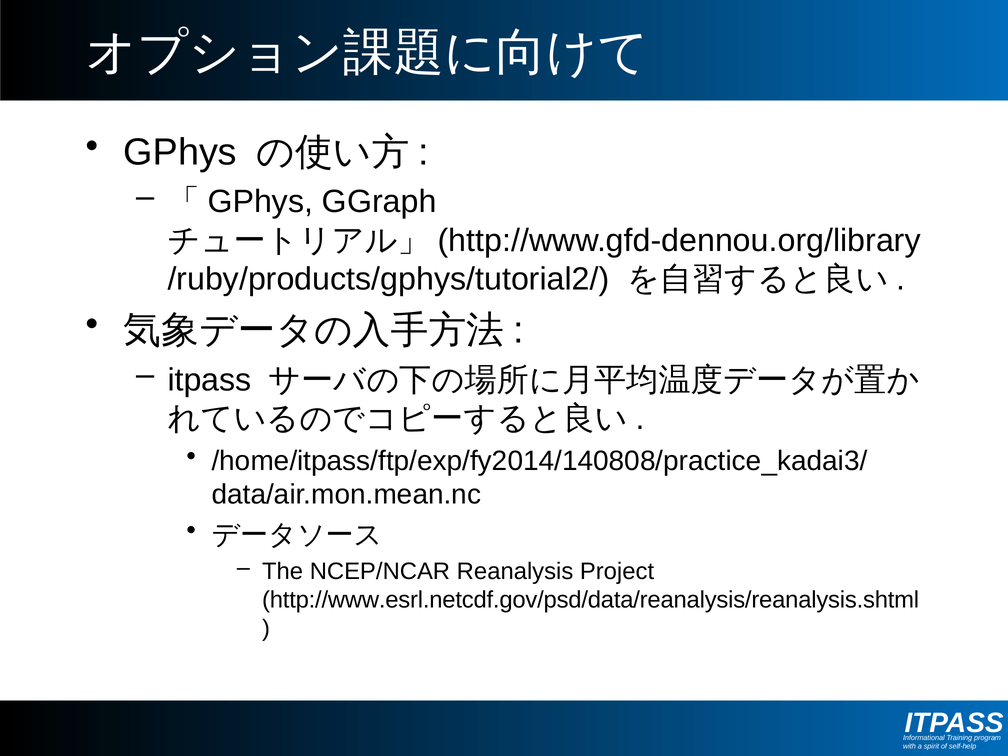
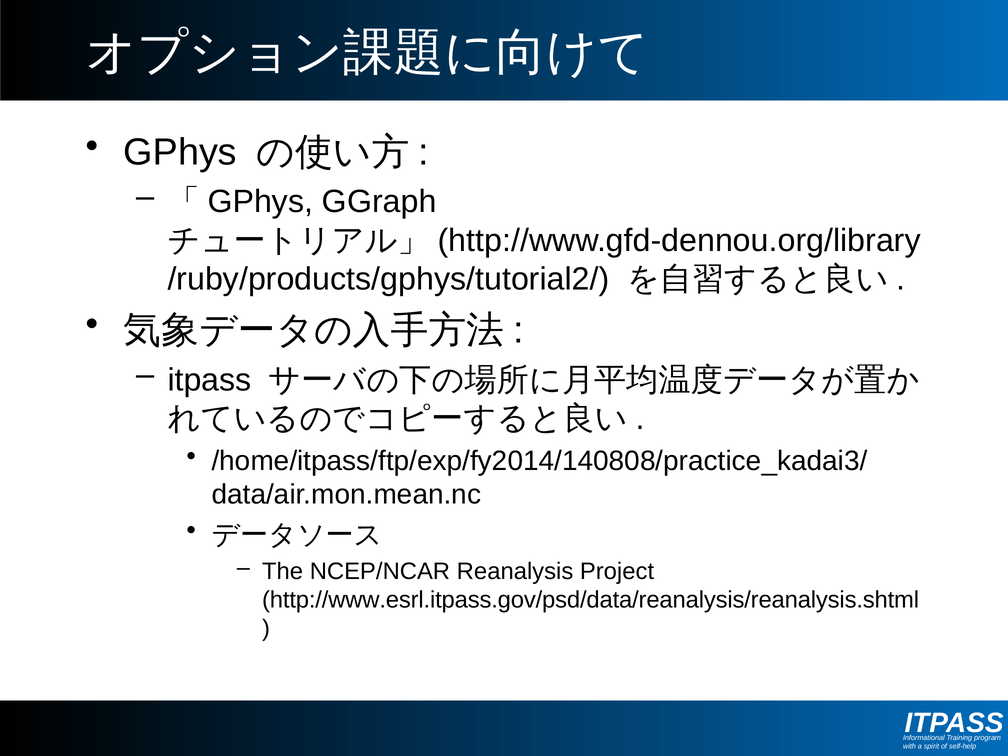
http://www.esrl.netcdf.gov/psd/data/reanalysis/reanalysis.shtml: http://www.esrl.netcdf.gov/psd/data/reanalysis/reanalysis.shtml -> http://www.esrl.itpass.gov/psd/data/reanalysis/reanalysis.shtml (591, 600)
